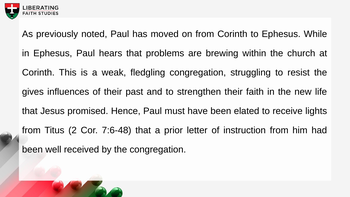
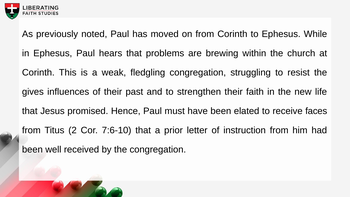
lights: lights -> faces (316, 111)
7:6-48: 7:6-48 -> 7:6-10 (117, 130)
